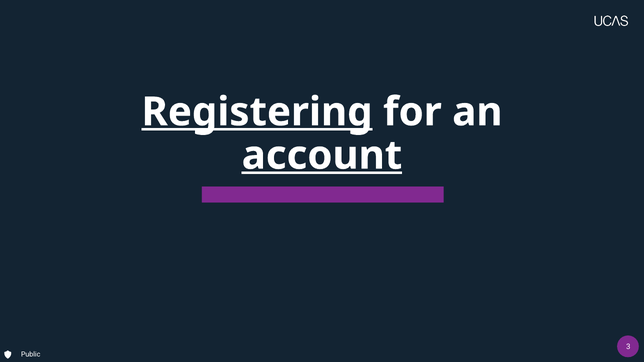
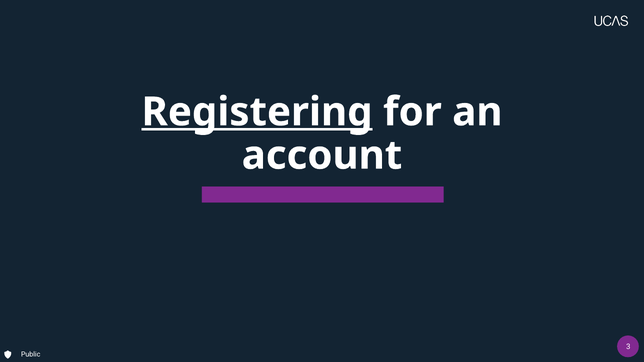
account underline: present -> none (322, 156)
